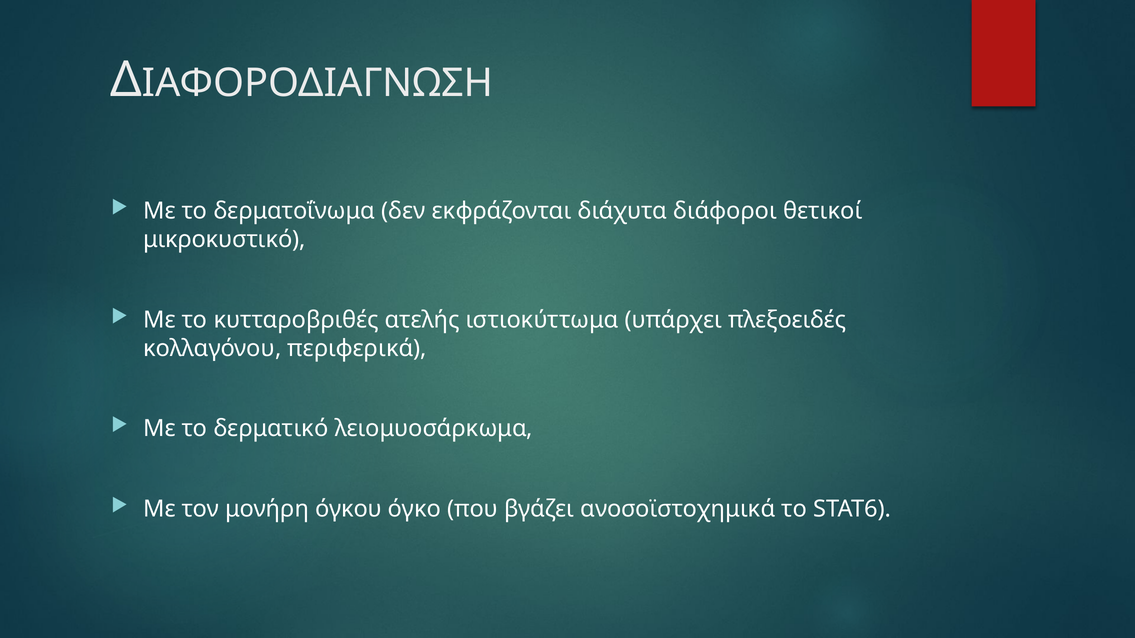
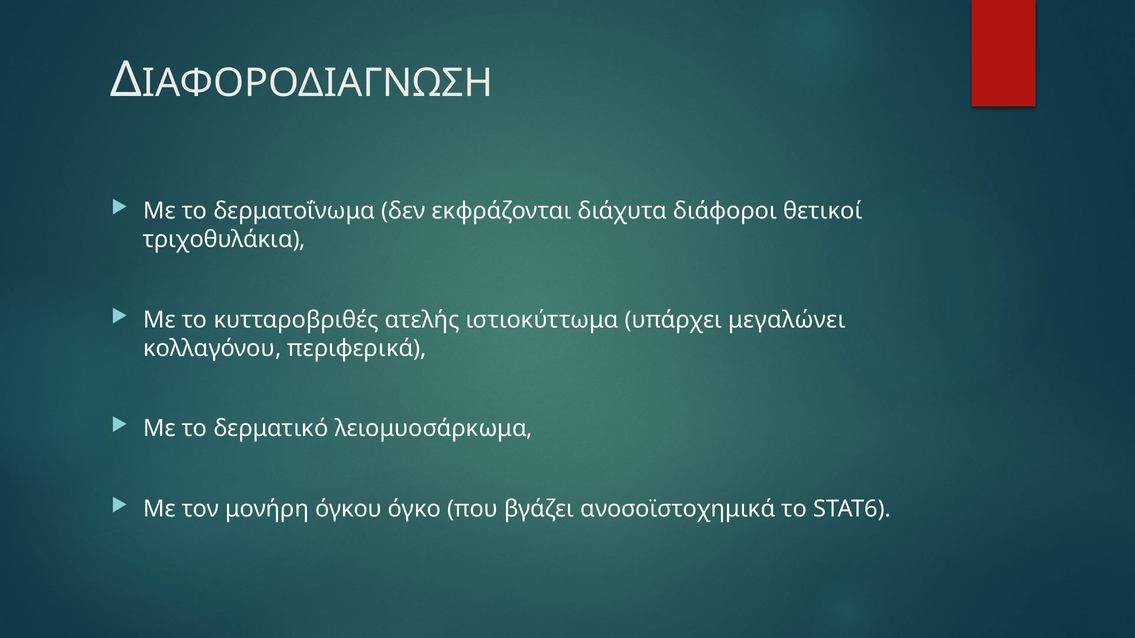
μικροκυστικό: μικροκυστικό -> τριχοθυλάκια (224, 240)
πλεξοειδές: πλεξοειδές -> μεγαλώνει (787, 320)
